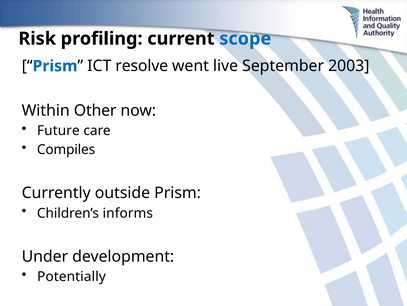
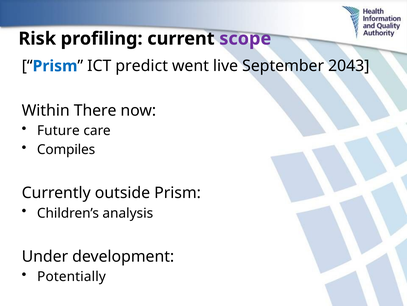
scope colour: blue -> purple (245, 39)
resolve: resolve -> predict (142, 66)
2003: 2003 -> 2043 (349, 66)
Other: Other -> There (95, 110)
informs: informs -> analysis (128, 213)
